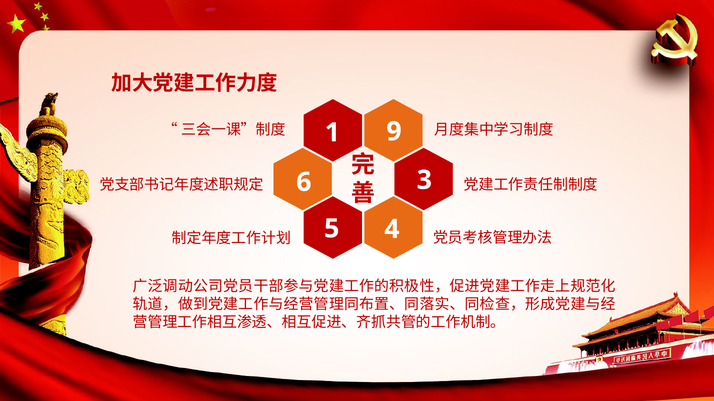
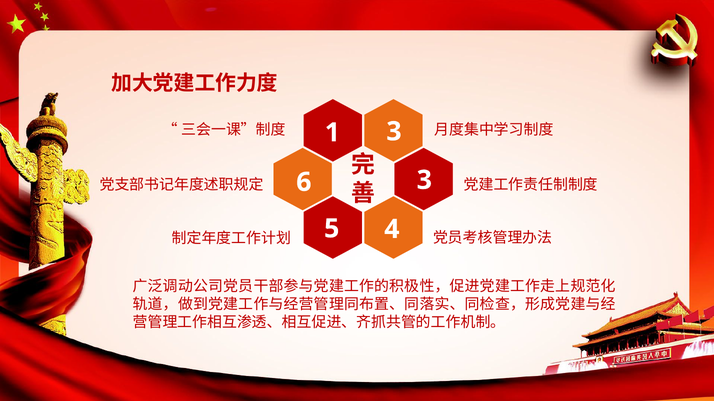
1 9: 9 -> 3 (394, 132)
